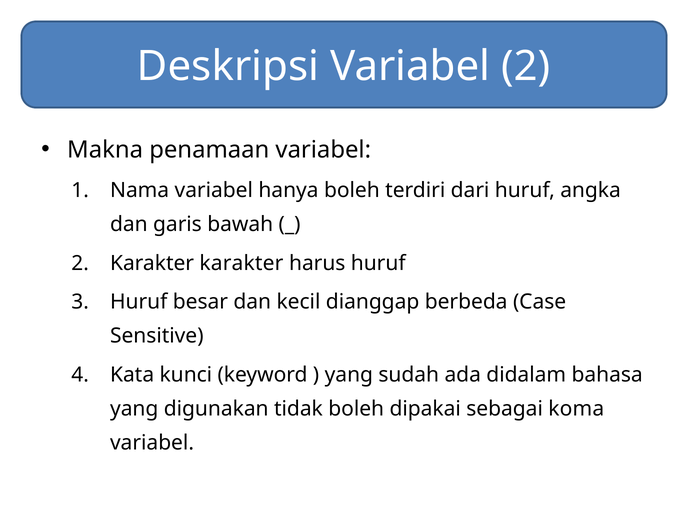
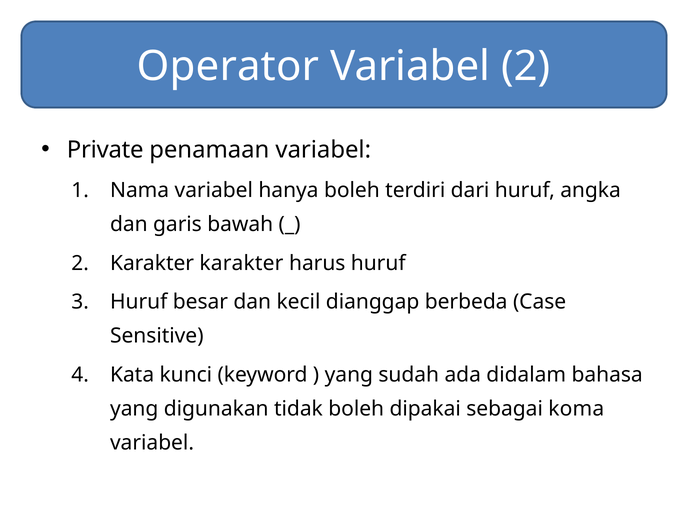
Deskripsi: Deskripsi -> Operator (228, 67)
Makna: Makna -> Private (105, 150)
